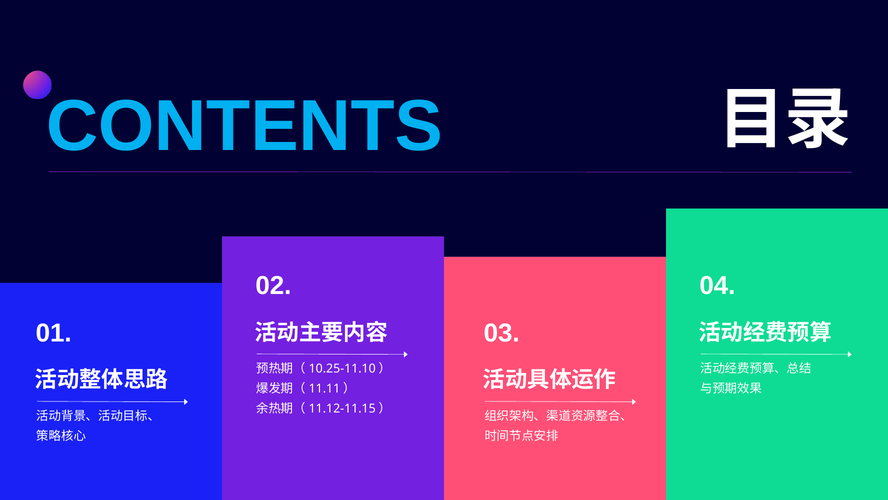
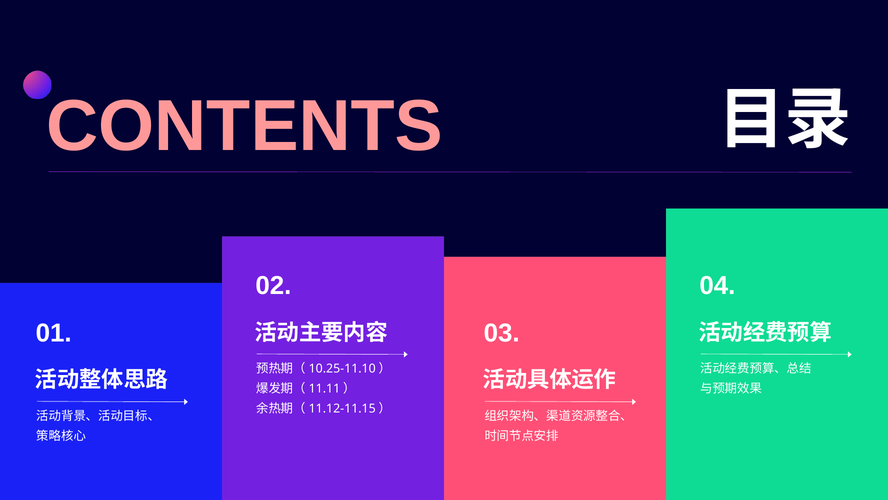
CONTENTS colour: light blue -> pink (244, 126)
